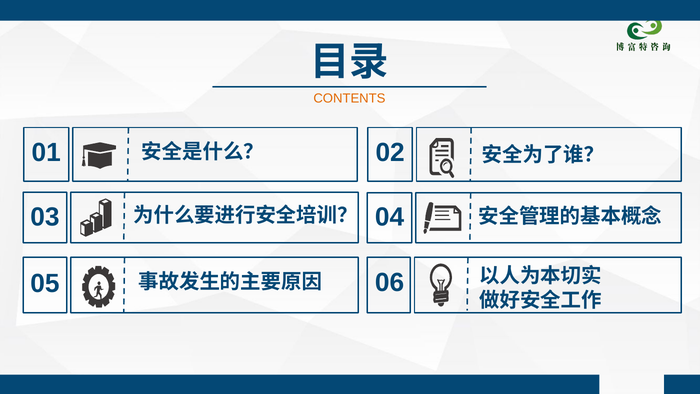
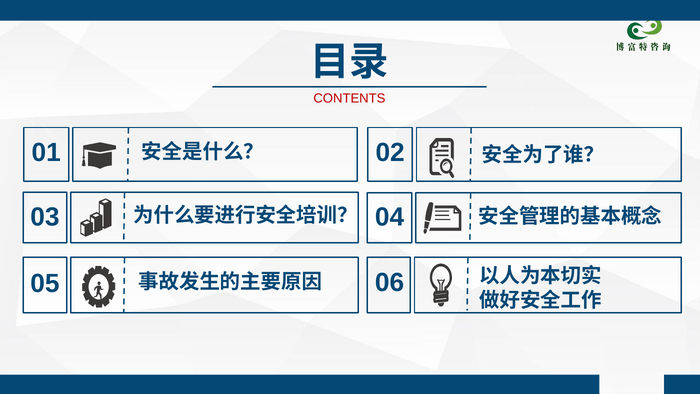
CONTENTS colour: orange -> red (349, 99)
